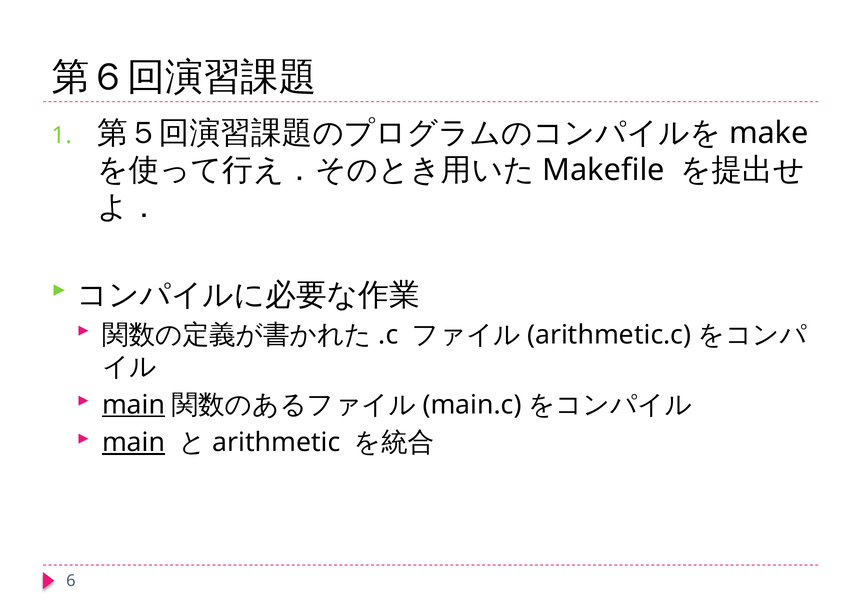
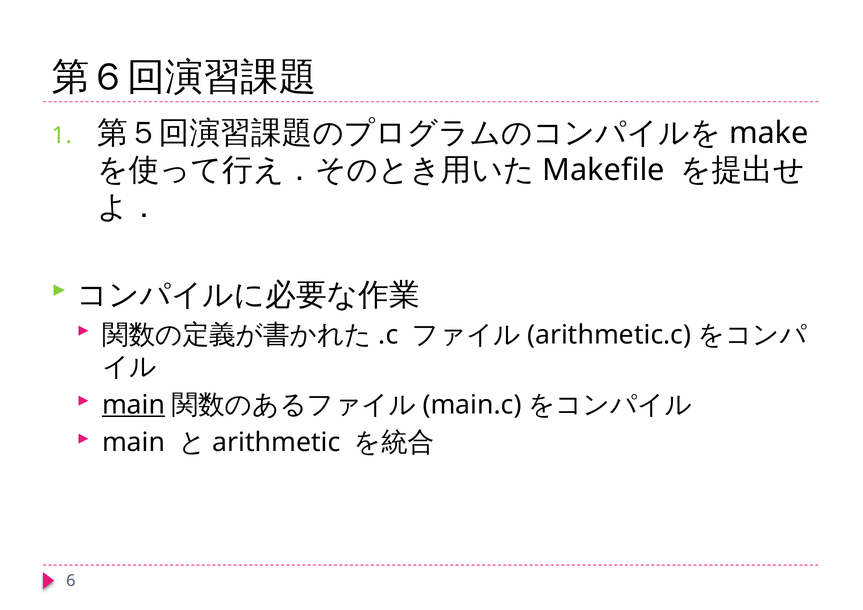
main underline: present -> none (134, 443)
